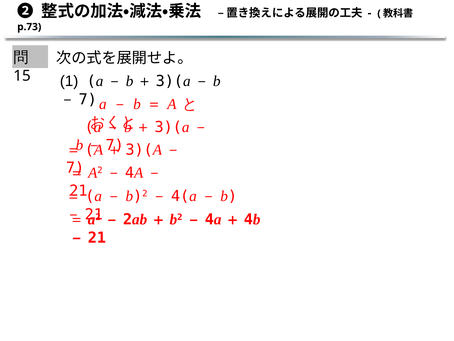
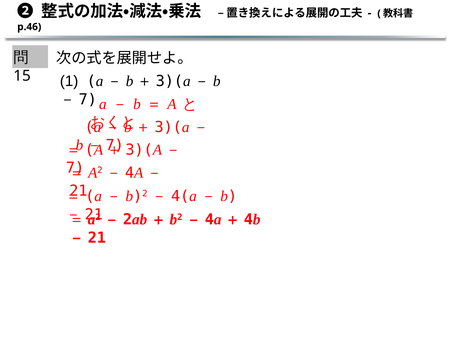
p.73: p.73 -> p.46 (29, 27)
